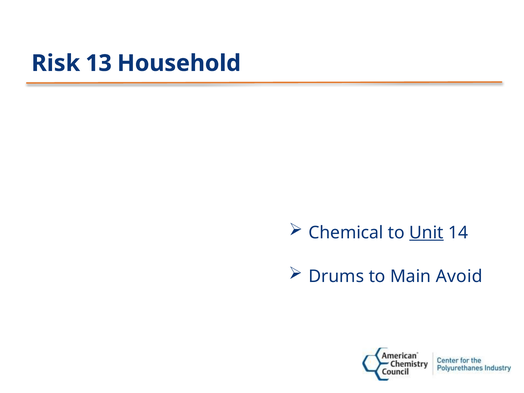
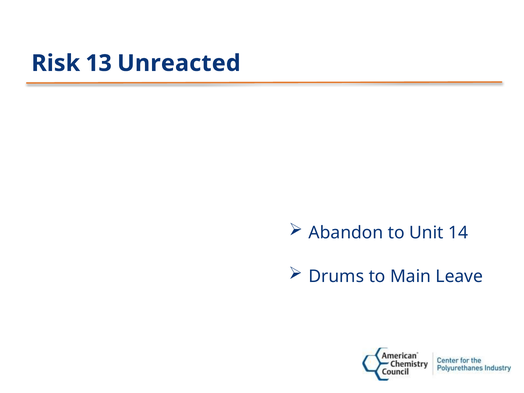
Household: Household -> Unreacted (179, 63)
Chemical: Chemical -> Abandon (346, 233)
Unit underline: present -> none (426, 233)
Avoid: Avoid -> Leave (459, 276)
